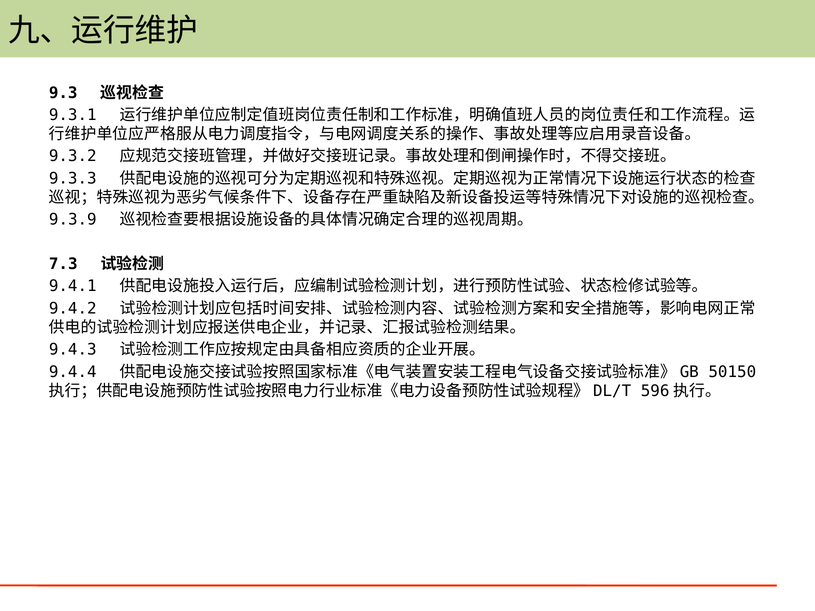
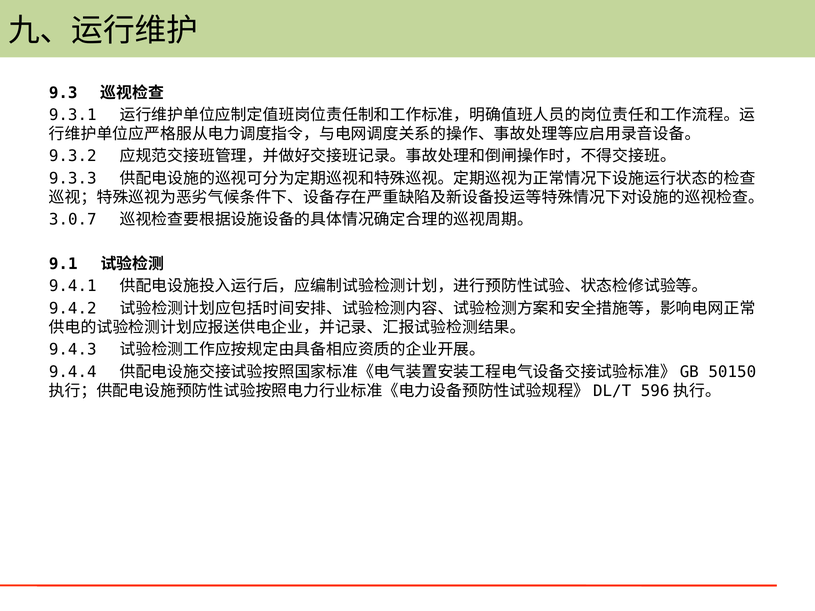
9.3.9: 9.3.9 -> 3.0.7 (73, 220)
7.3: 7.3 -> 9.1 (63, 264)
